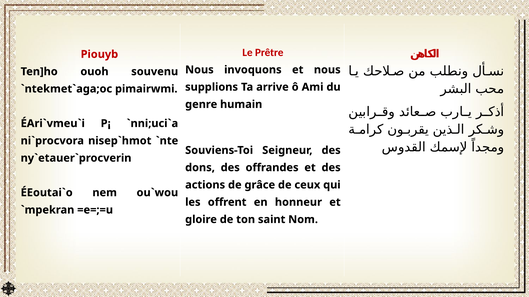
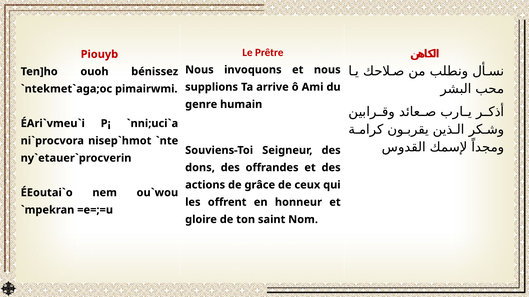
souvenu: souvenu -> bénissez (155, 72)
